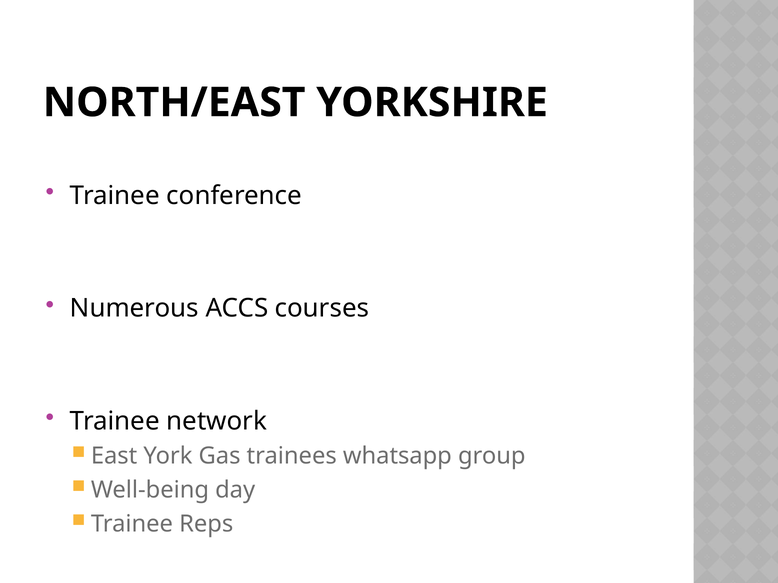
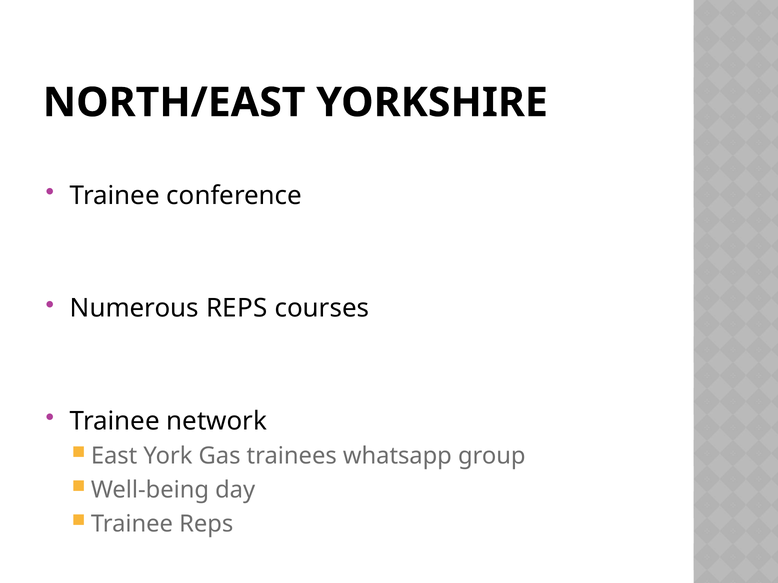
Numerous ACCS: ACCS -> REPS (237, 309)
